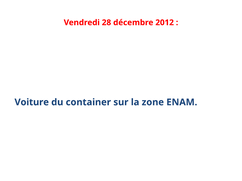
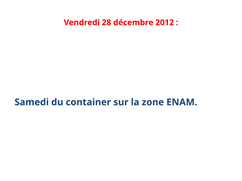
Voiture: Voiture -> Samedi (32, 102)
